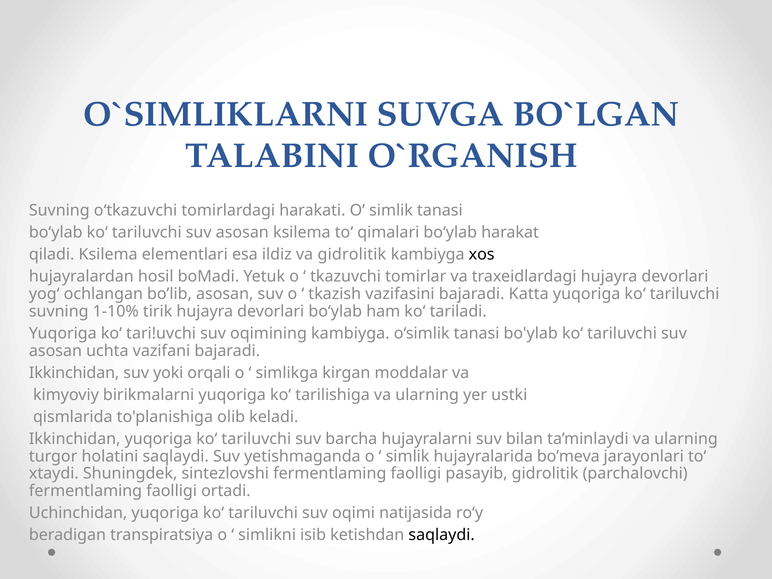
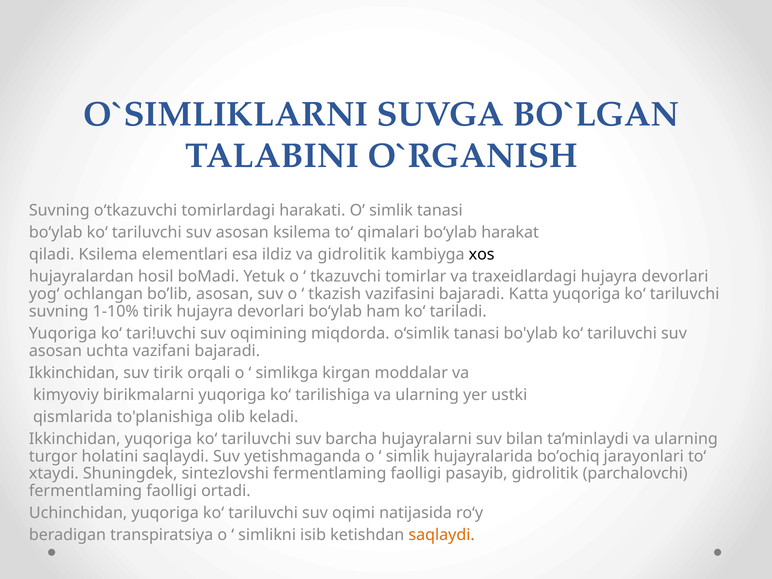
oqimining kambiyga: kambiyga -> miqdorda (350, 333)
suv yoki: yoki -> tirik (168, 373)
bo’meva: bo’meva -> bo’ochiq (568, 456)
saqlaydi colour: black -> orange (442, 535)
